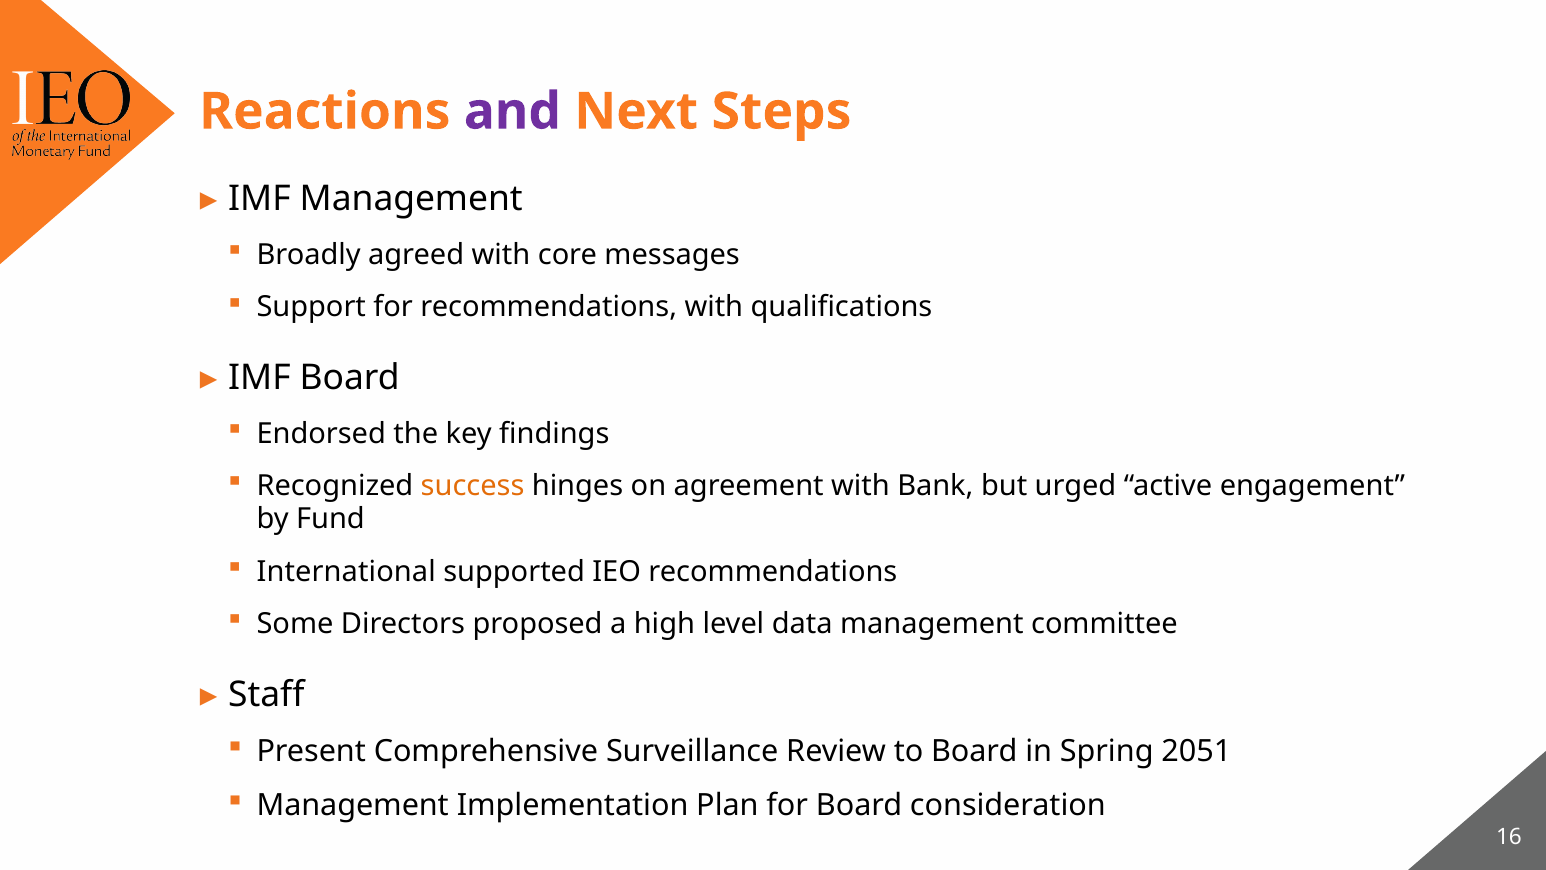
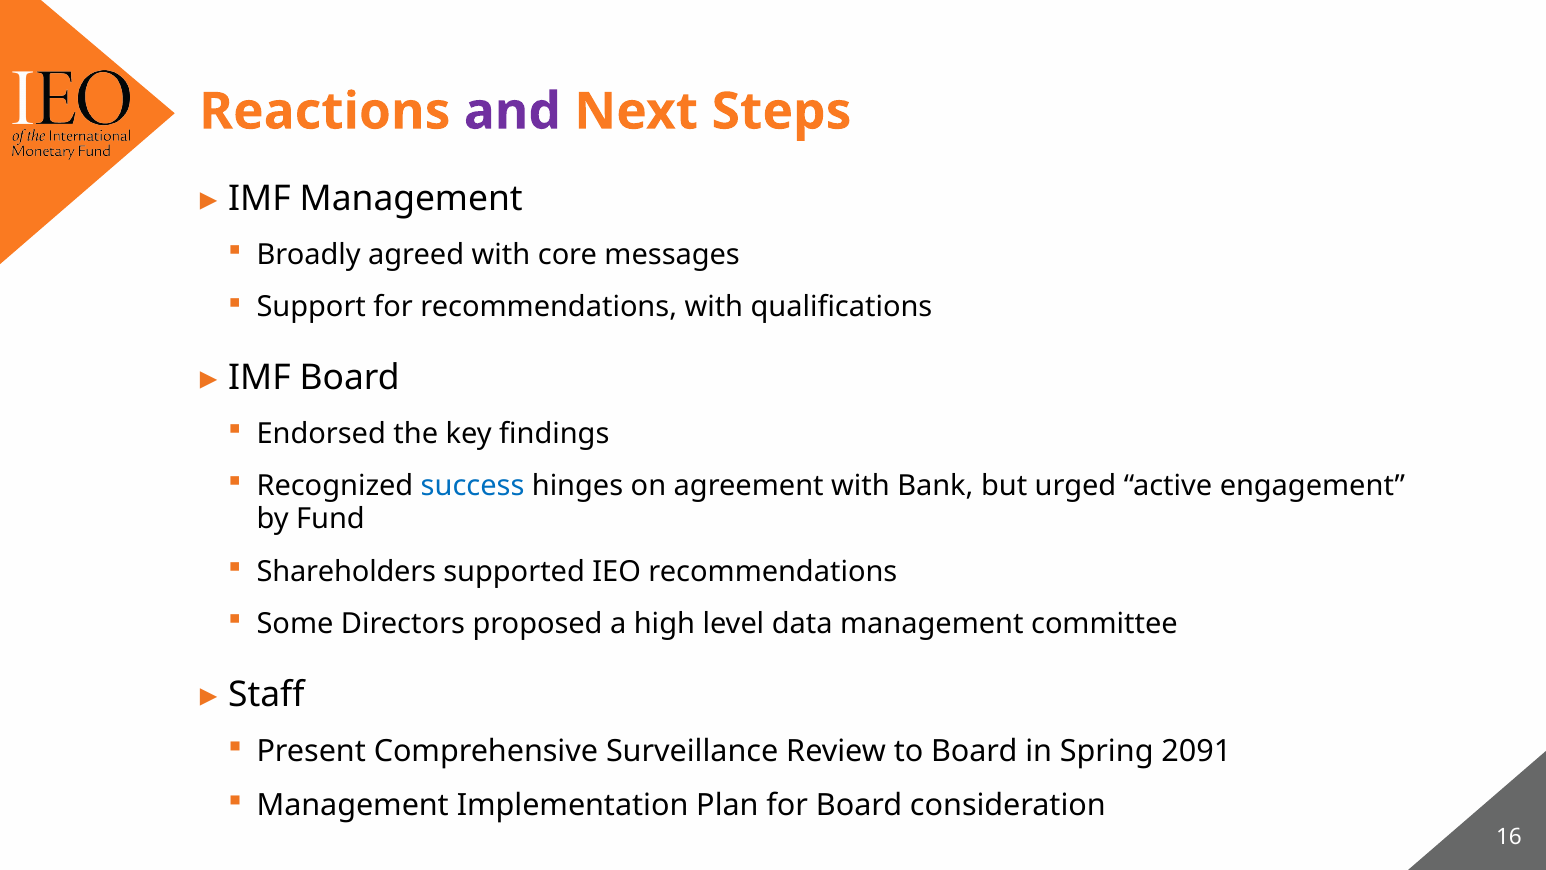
success colour: orange -> blue (473, 486)
International: International -> Shareholders (346, 571)
2051: 2051 -> 2091 (1196, 751)
